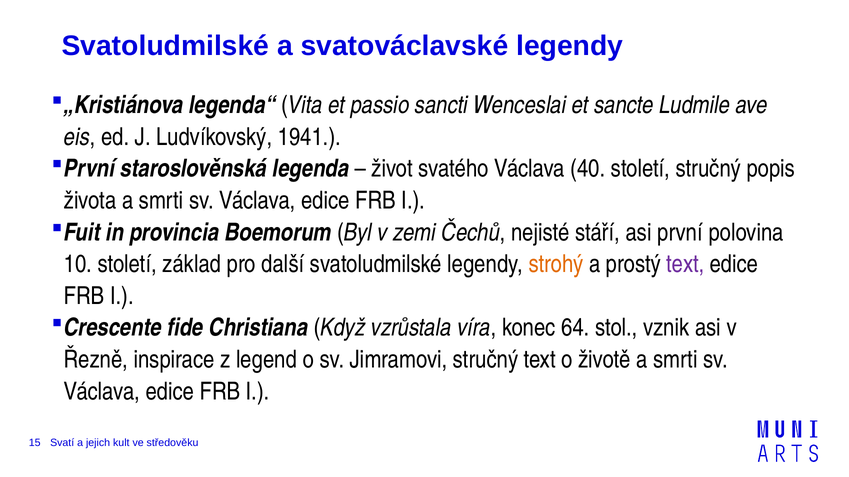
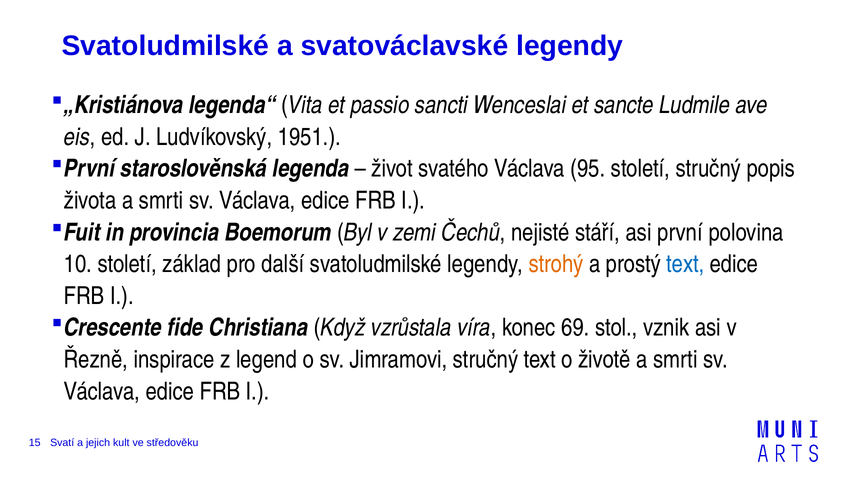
1941: 1941 -> 1951 (309, 137)
40: 40 -> 95 (588, 169)
text colour: purple -> blue (685, 264)
64: 64 -> 69 (575, 328)
